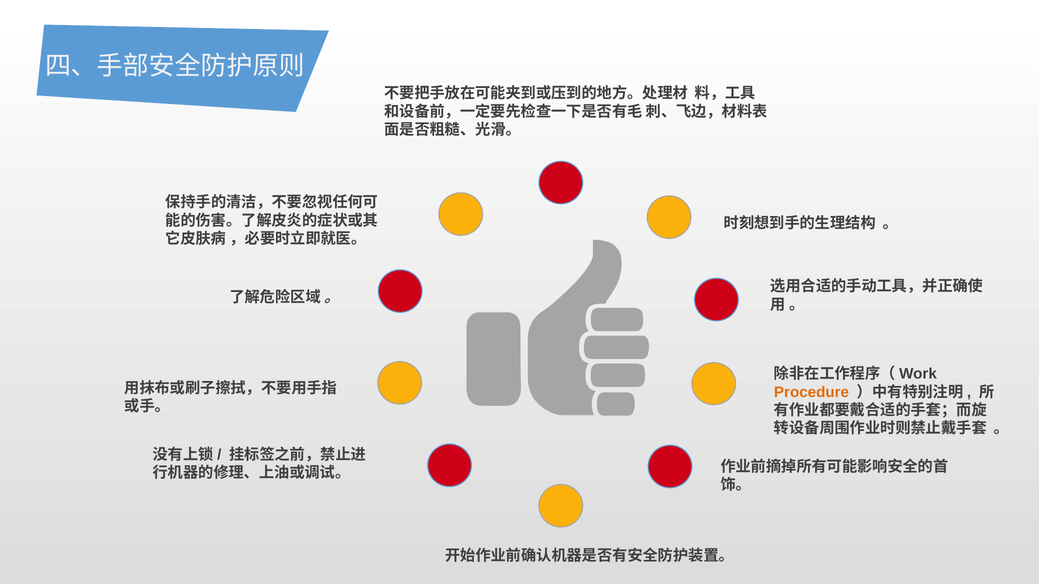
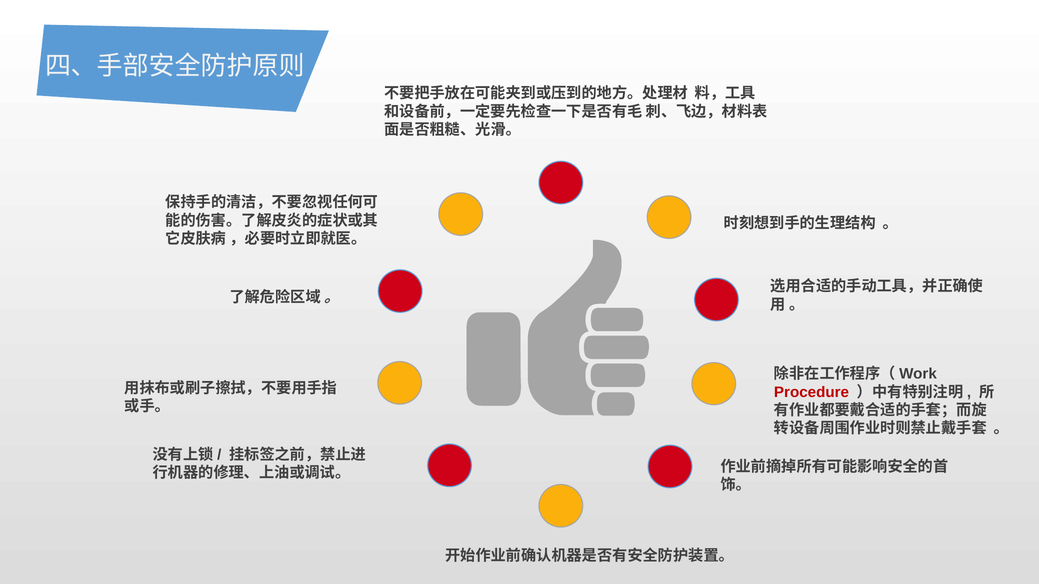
Procedure colour: orange -> red (811, 392)
